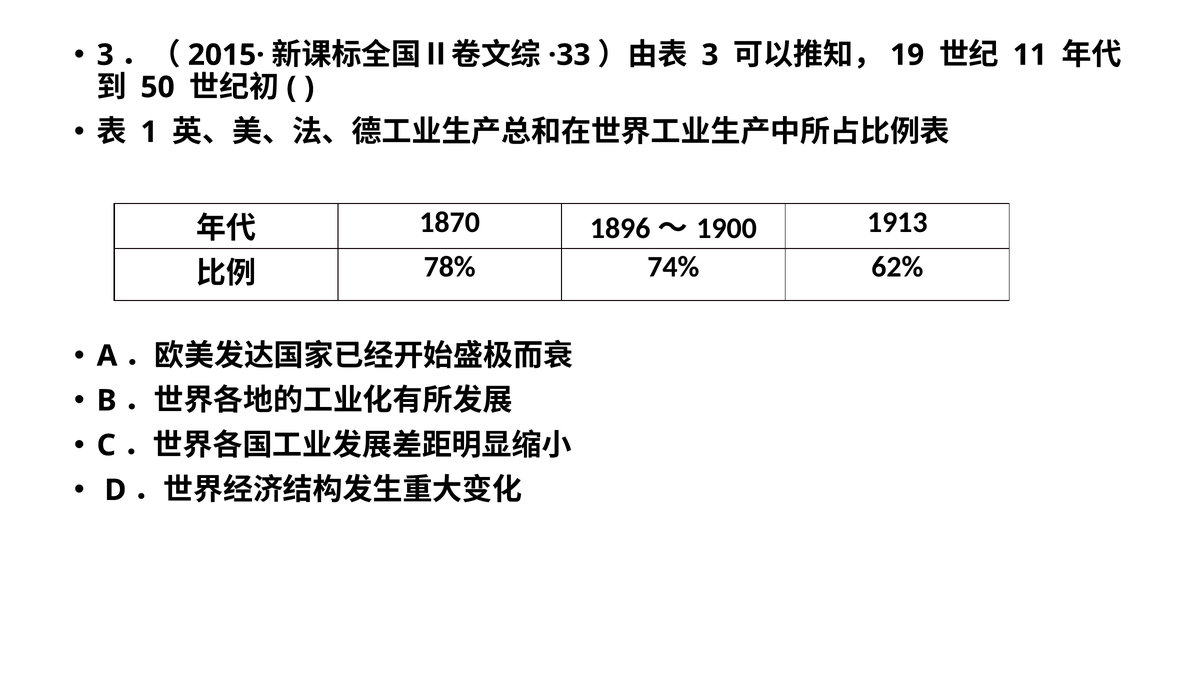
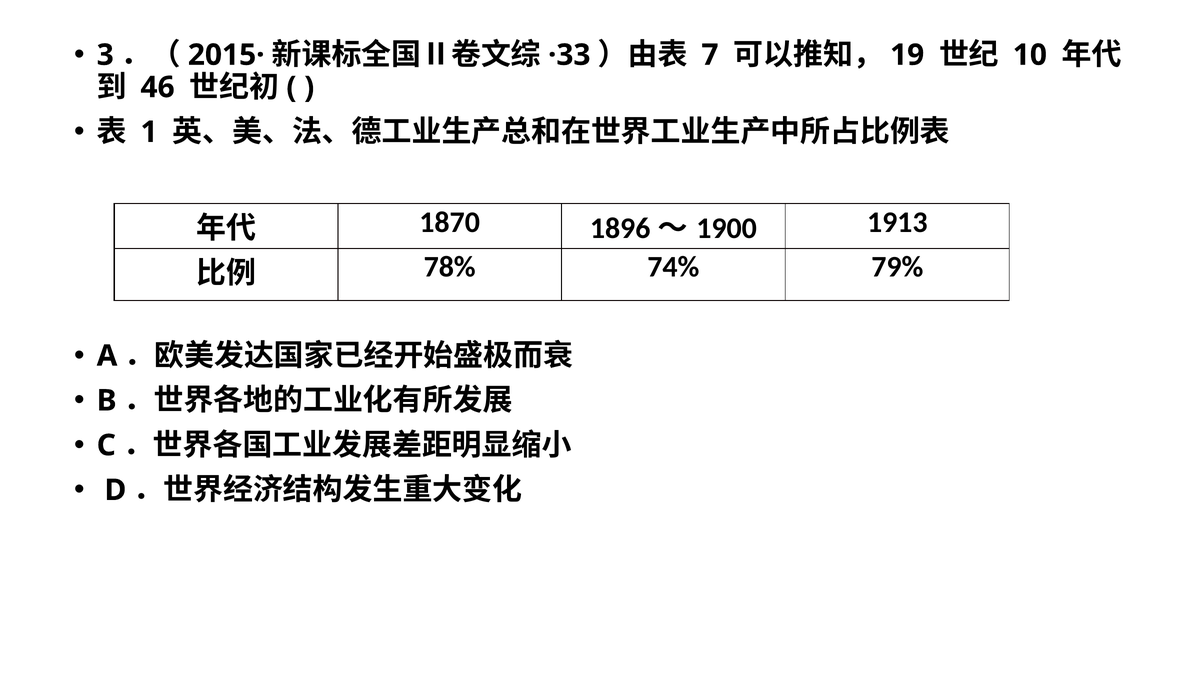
3: 3 -> 7 (710, 55)
11: 11 -> 10 (1030, 55)
50: 50 -> 46 (158, 87)
62%: 62% -> 79% (897, 267)
